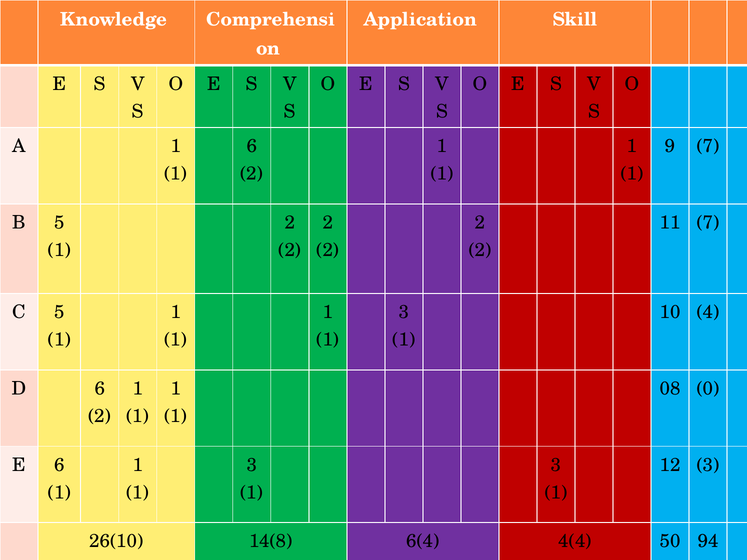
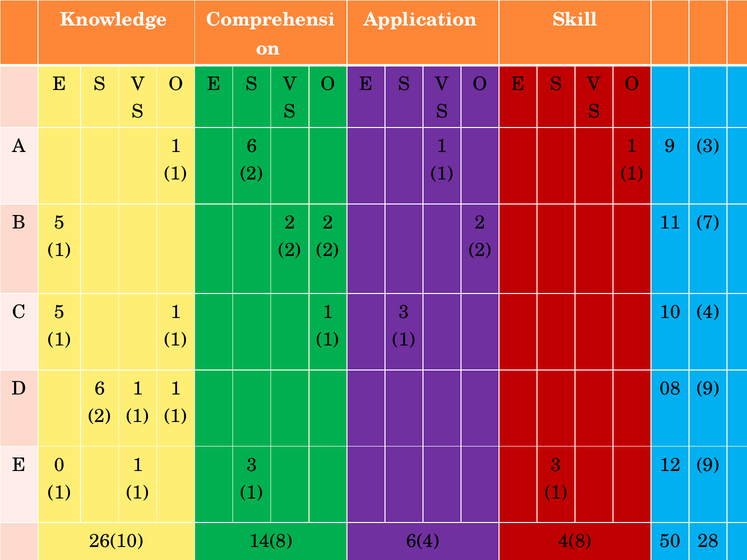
9 7: 7 -> 3 (708, 146)
08 0: 0 -> 9 (708, 389)
E 6: 6 -> 0 (59, 465)
12 3: 3 -> 9 (708, 465)
4(4: 4(4 -> 4(8 (575, 542)
94: 94 -> 28 (708, 542)
